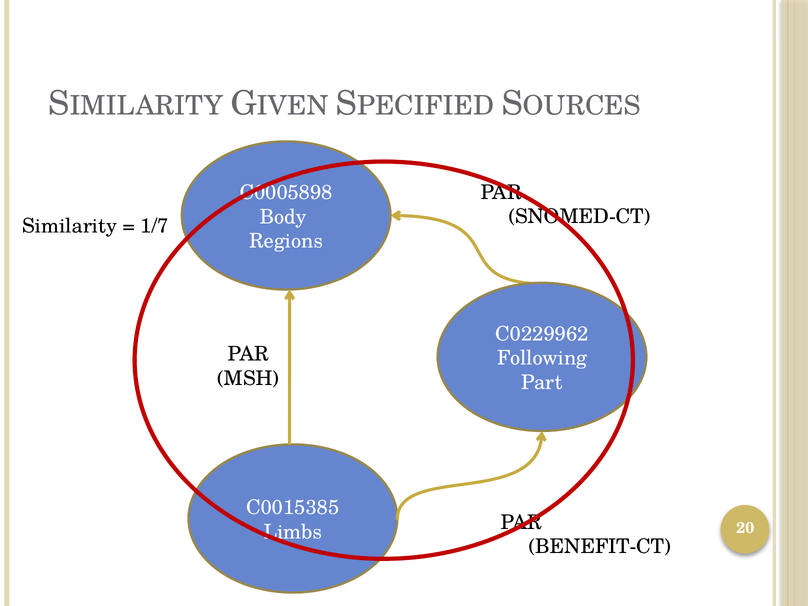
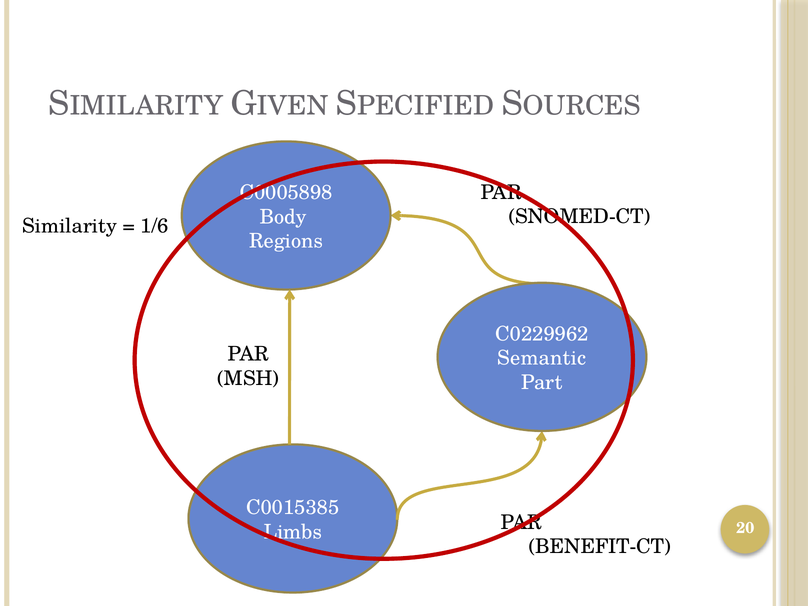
1/7: 1/7 -> 1/6 (155, 226)
Following: Following -> Semantic (542, 358)
